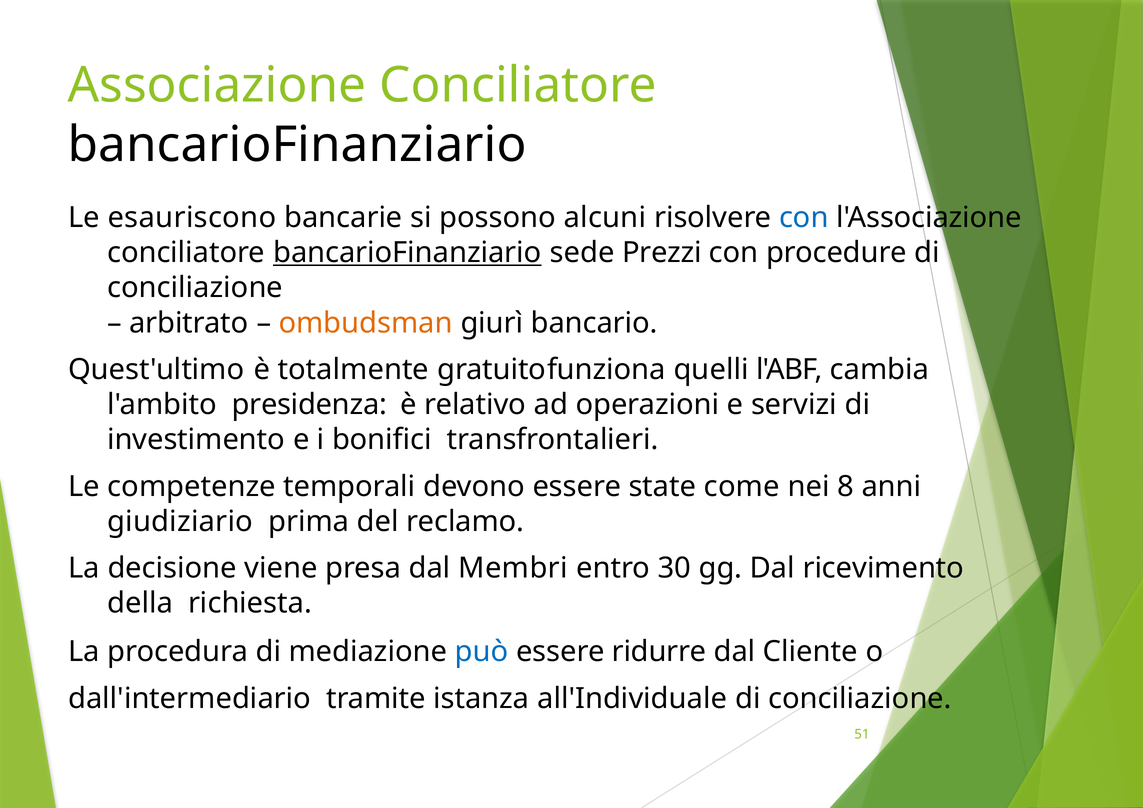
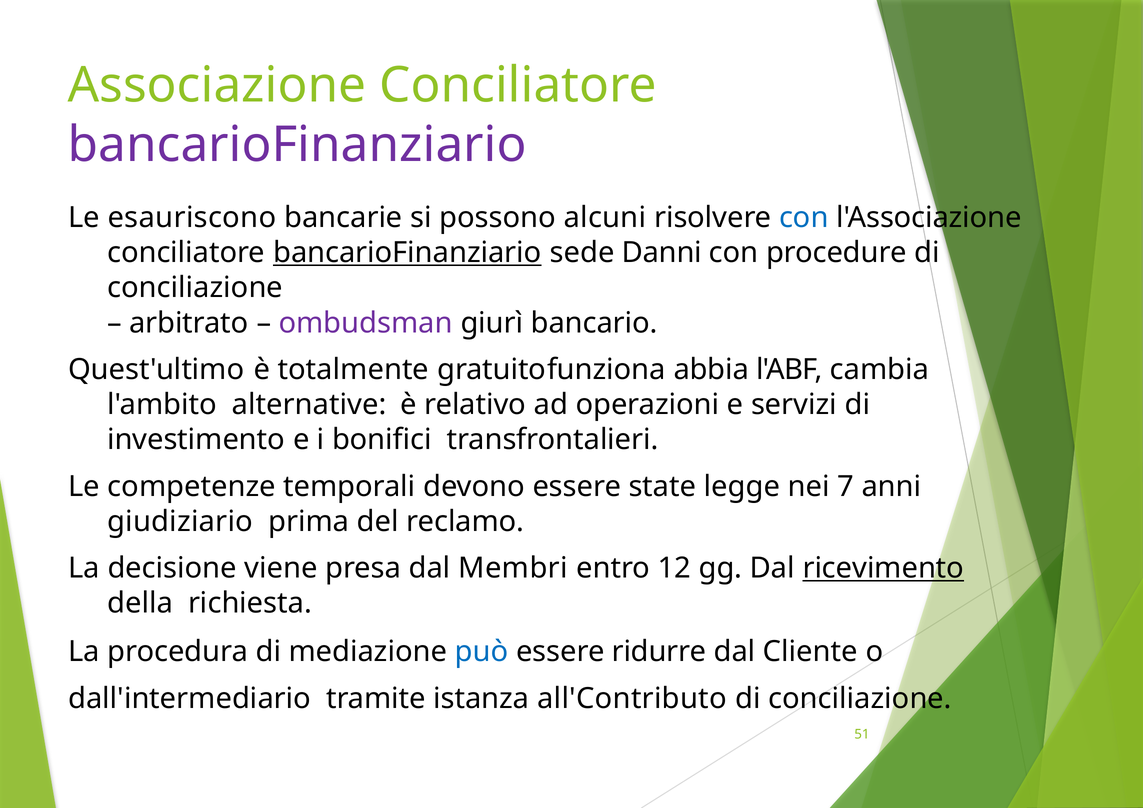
bancarioFinanziario colour: black -> purple (297, 145)
Prezzi: Prezzi -> Danni (662, 253)
ombudsman colour: orange -> purple (366, 323)
quelli: quelli -> abbia (711, 369)
presidenza: presidenza -> alternative (309, 404)
come: come -> legge (742, 486)
8: 8 -> 7 (846, 486)
30: 30 -> 12 (674, 568)
ricevimento underline: none -> present (883, 568)
all'Individuale: all'Individuale -> all'Contributo (632, 698)
